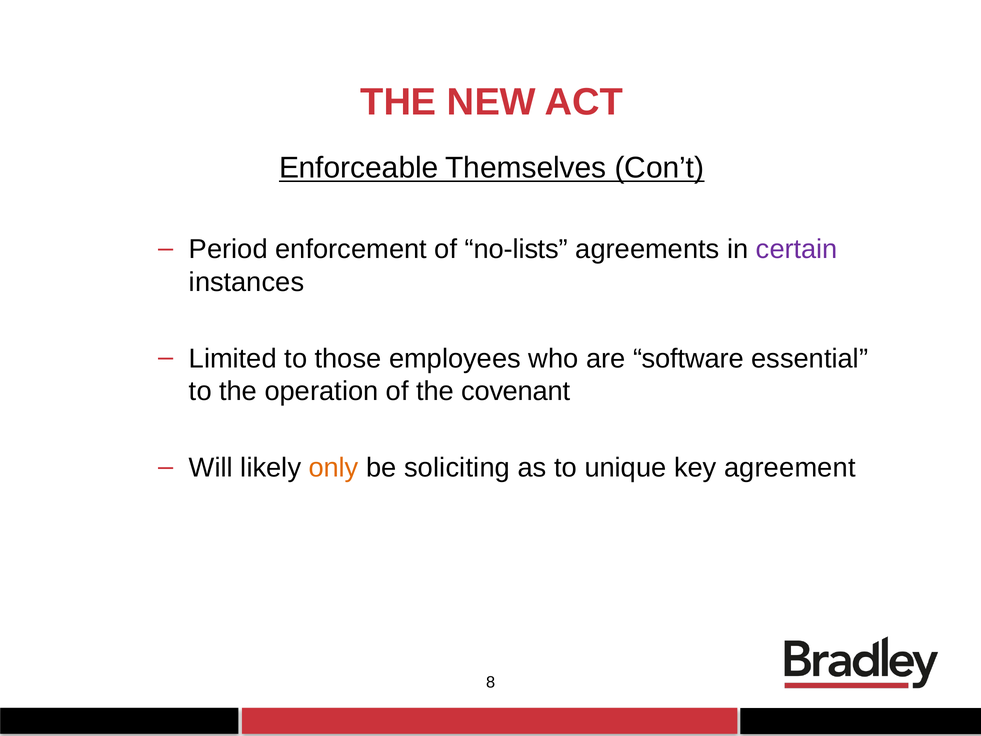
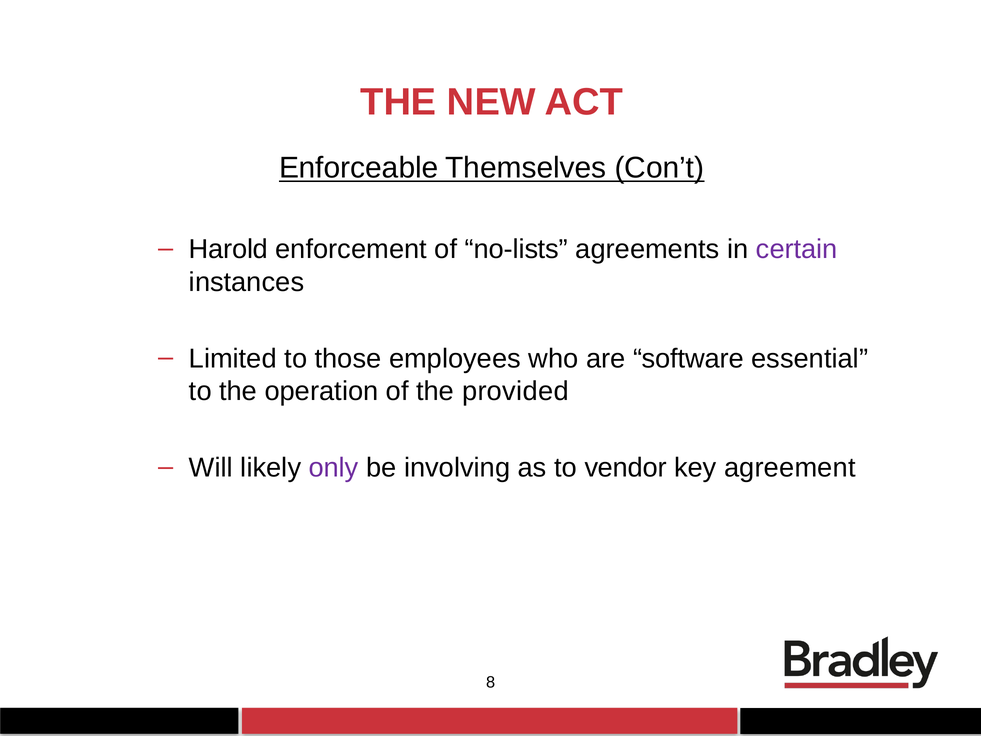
Period: Period -> Harold (229, 249)
covenant: covenant -> provided (515, 391)
only colour: orange -> purple (334, 467)
soliciting: soliciting -> involving (457, 467)
unique: unique -> vendor (626, 467)
